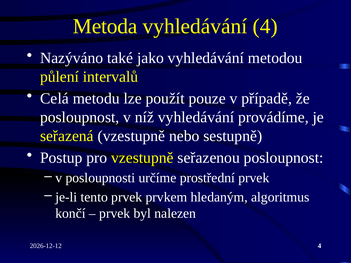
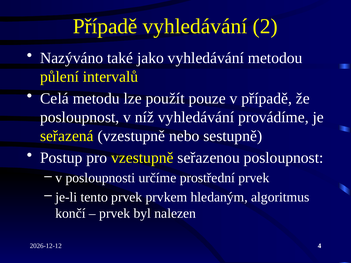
Metoda: Metoda -> Případě (105, 26)
vyhledávání 4: 4 -> 2 (265, 26)
